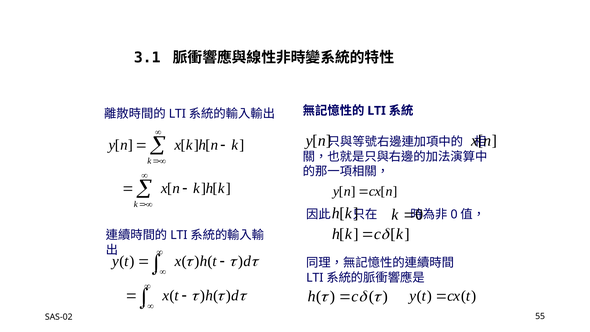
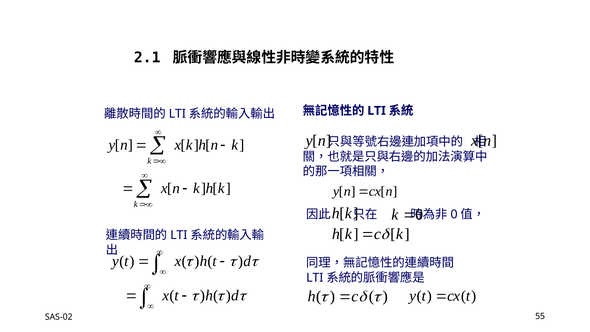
3.1: 3.1 -> 2.1 (147, 57)
